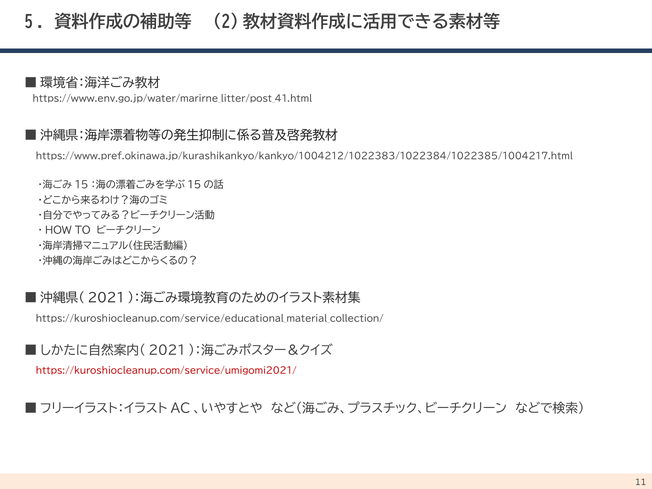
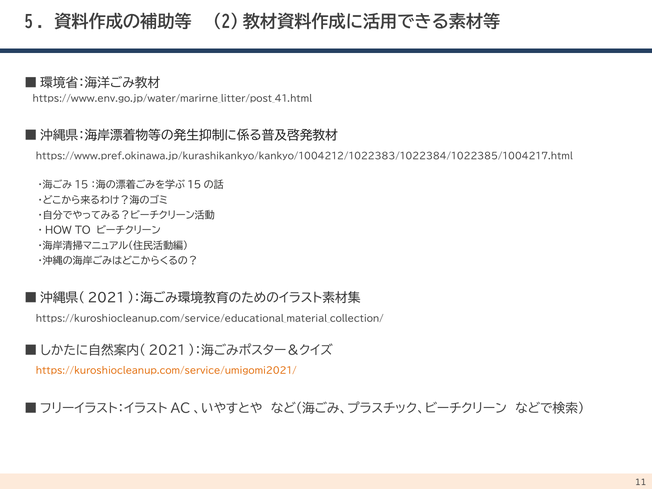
https://kuroshiocleanup.com/service/umigomi2021/ colour: red -> orange (166, 371)
